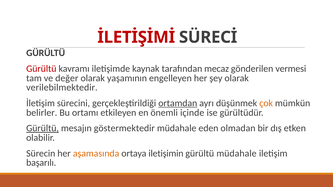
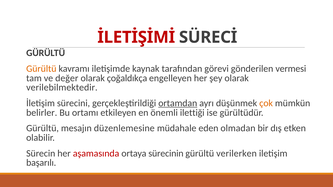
Gürültü colour: red -> orange (41, 69)
mecaz: mecaz -> görevi (217, 69)
yaşamının: yaşamının -> çoğaldıkça (127, 78)
içinde: içinde -> ilettiği (192, 113)
Gürültü underline: present -> none (43, 128)
göstermektedir: göstermektedir -> düzenlemesine (124, 128)
aşamasında colour: orange -> red (96, 154)
iletişimin: iletişimin -> sürecinin (166, 154)
gürültü müdahale: müdahale -> verilerken (236, 154)
